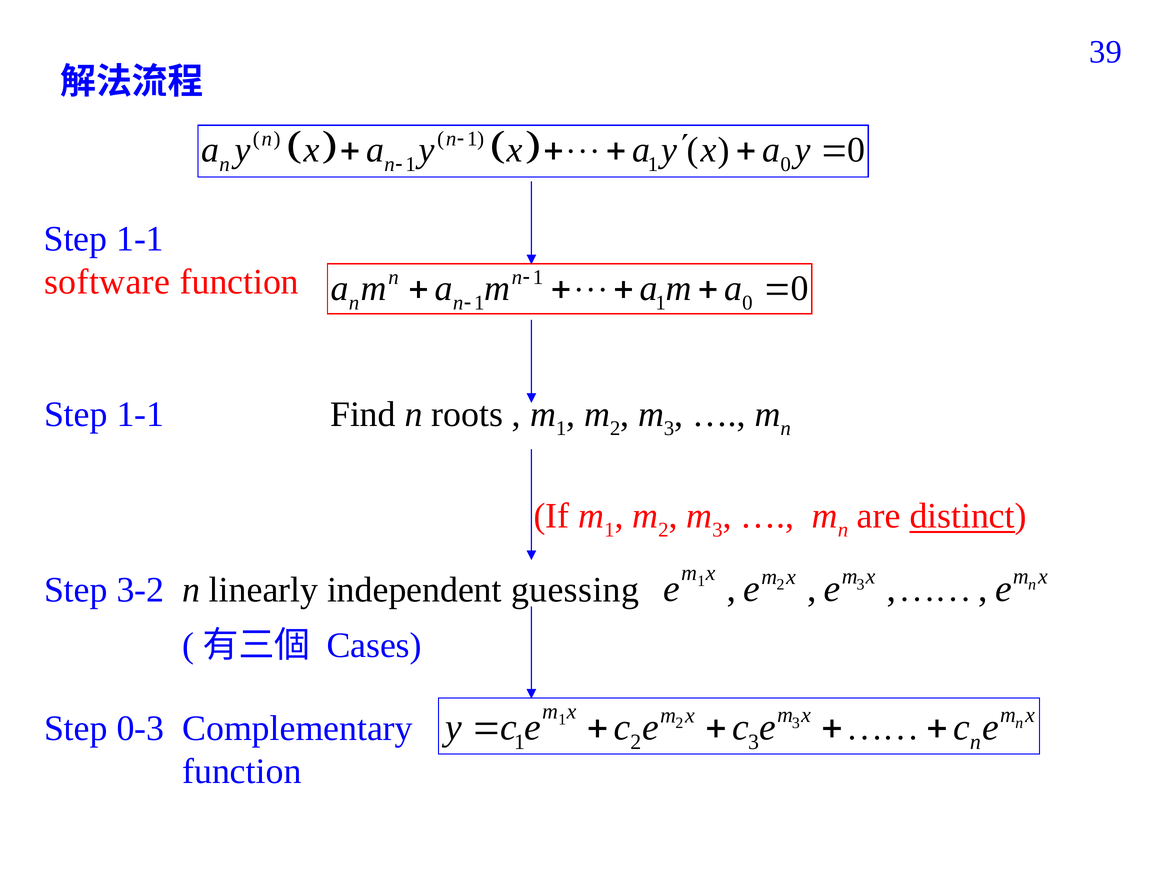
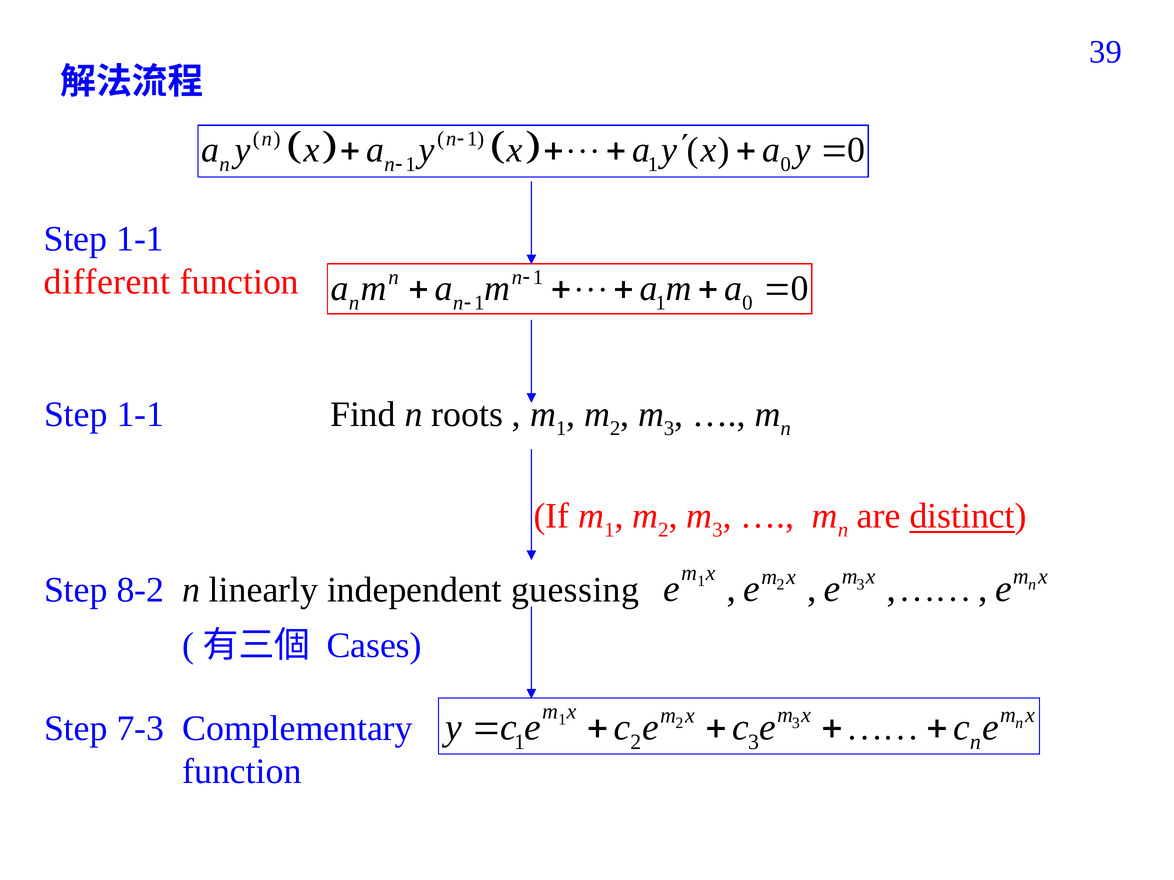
software: software -> different (107, 282)
3-2: 3-2 -> 8-2 (140, 590)
0-3: 0-3 -> 7-3 (140, 729)
